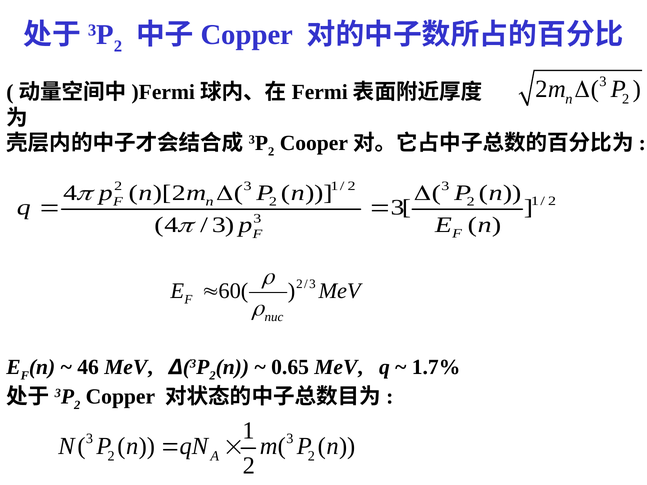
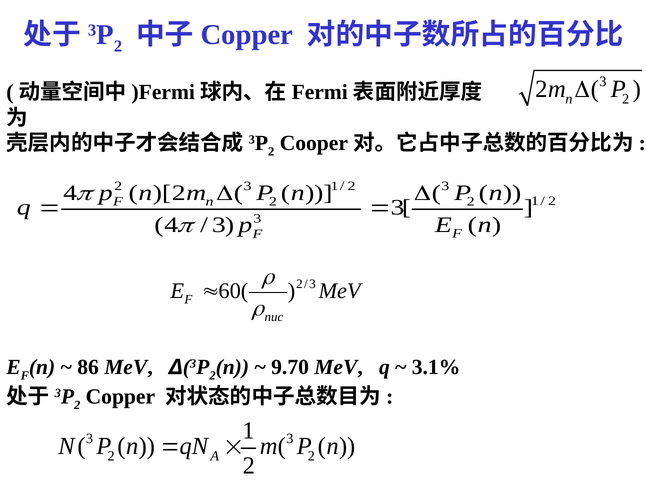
46: 46 -> 86 (88, 367)
0.65: 0.65 -> 9.70 (290, 367)
1.7%: 1.7% -> 3.1% (436, 367)
